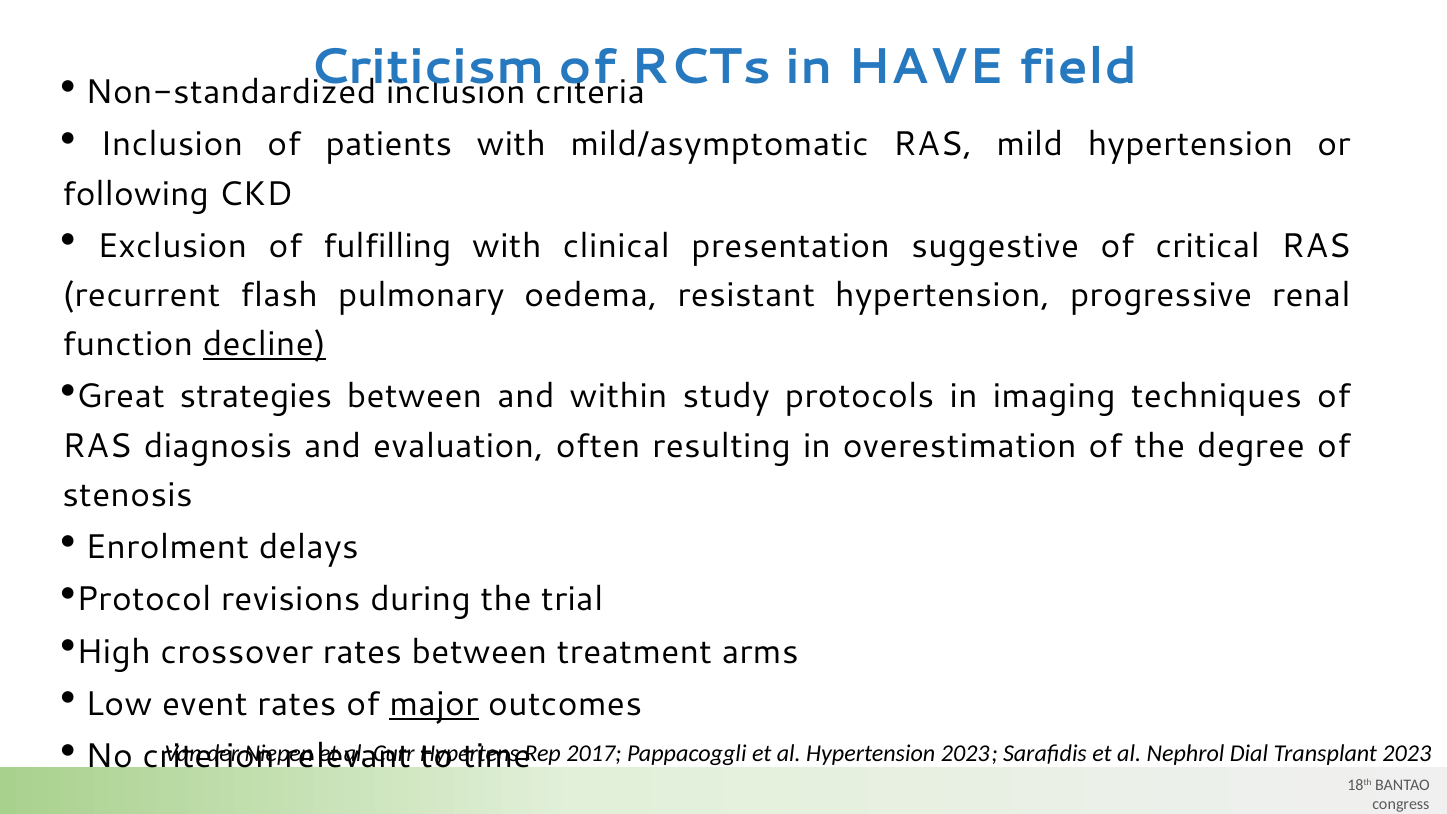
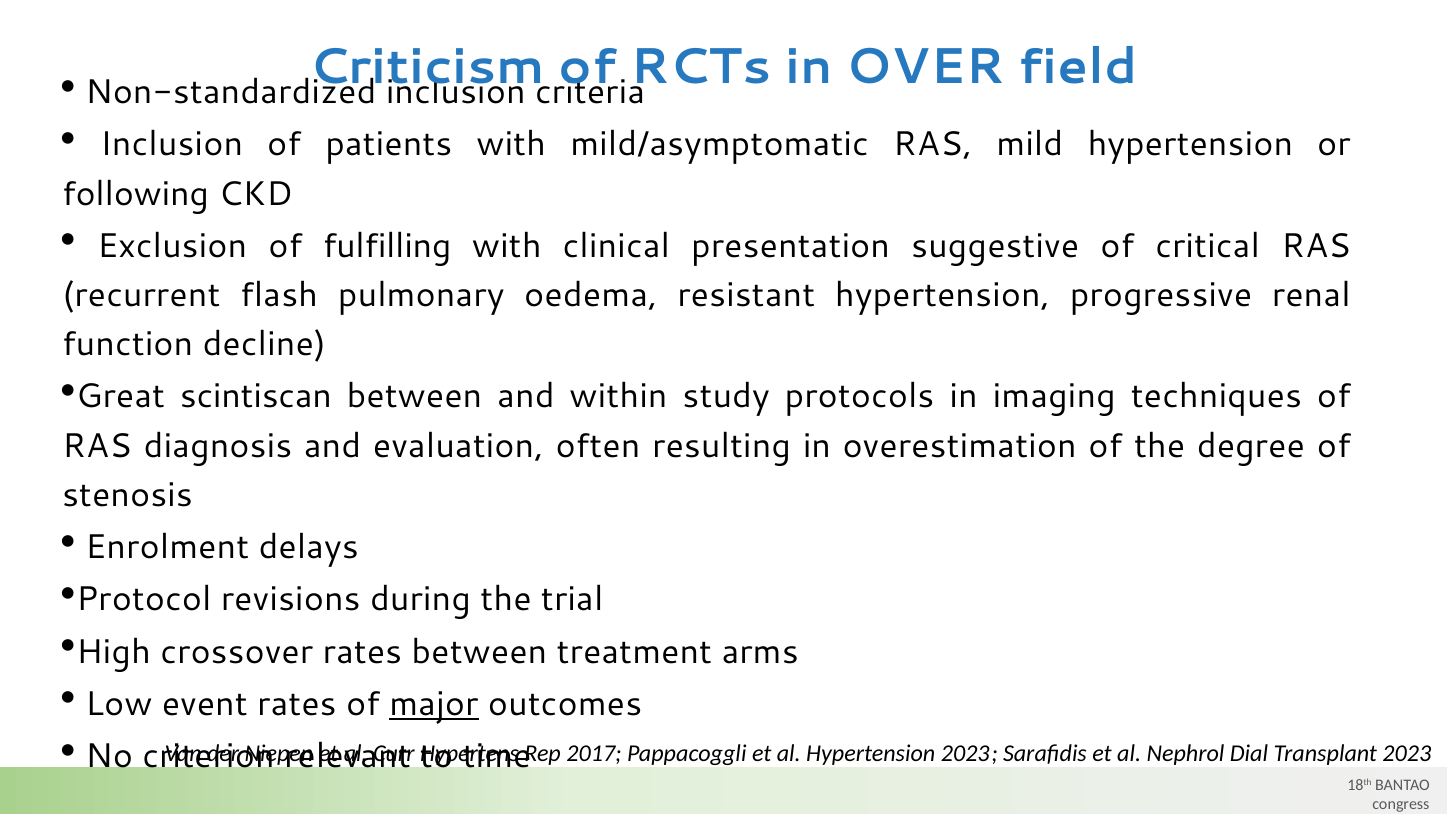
HAVE: HAVE -> OVER (925, 67)
decline underline: present -> none (264, 344)
strategies: strategies -> scintiscan (256, 397)
